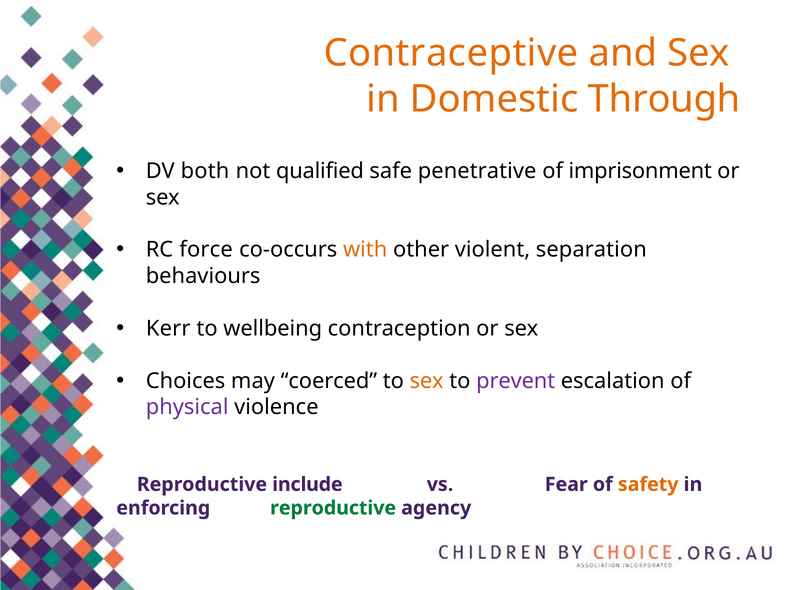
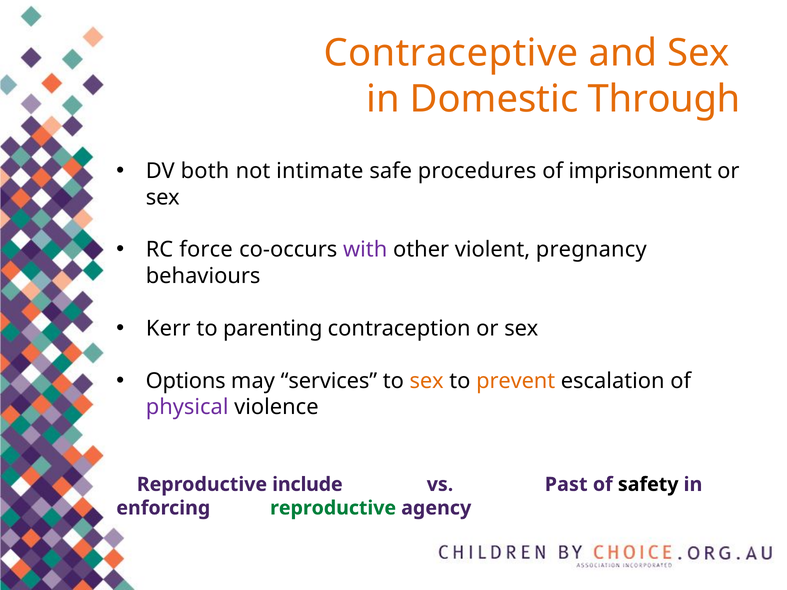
qualified: qualified -> intimate (320, 171)
penetrative: penetrative -> procedures (477, 171)
with colour: orange -> purple (365, 250)
separation: separation -> pregnancy (591, 250)
wellbeing: wellbeing -> parenting (273, 329)
Choices: Choices -> Options (186, 381)
coerced: coerced -> services (329, 381)
prevent colour: purple -> orange (516, 381)
Fear: Fear -> Past (566, 485)
safety colour: orange -> black (648, 485)
